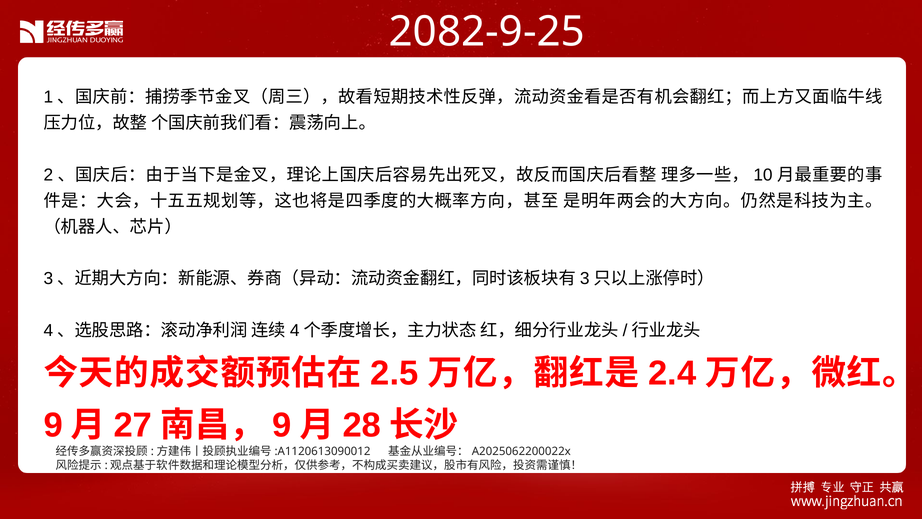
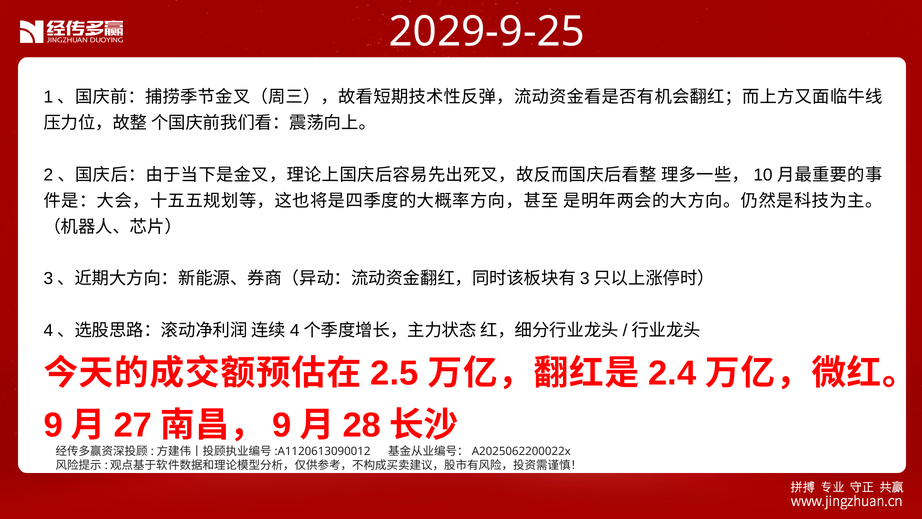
2082-9-25: 2082-9-25 -> 2029-9-25 (487, 32)
